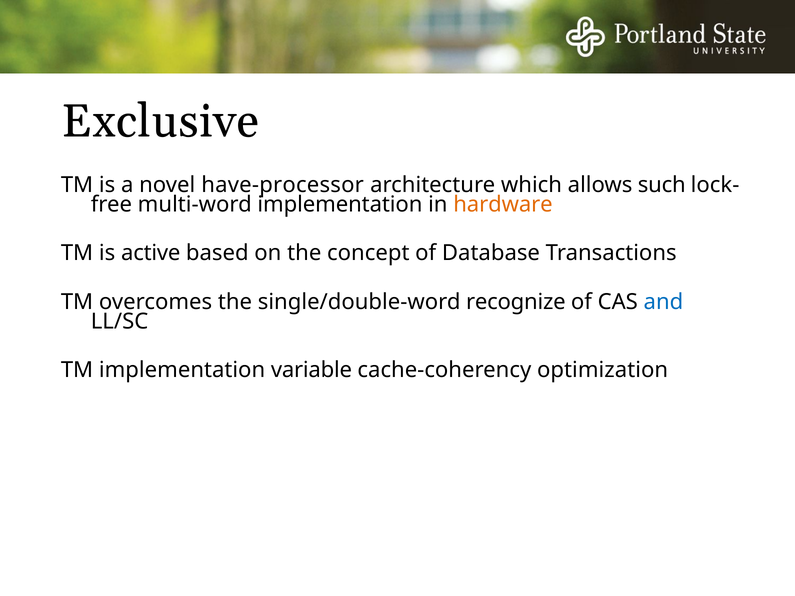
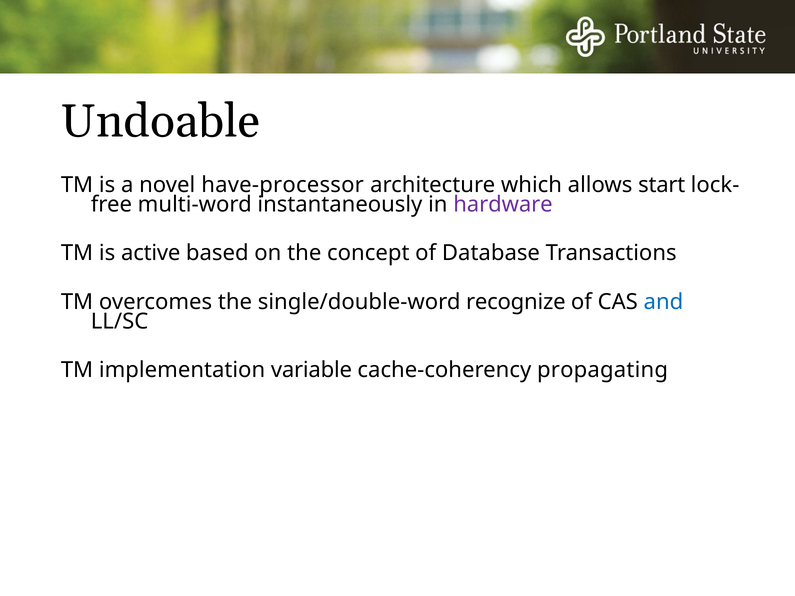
Exclusive: Exclusive -> Undoable (161, 121)
such: such -> start (662, 185)
multi-word implementation: implementation -> instantaneously (340, 205)
hardware colour: orange -> purple (503, 205)
optimization: optimization -> propagating (602, 370)
